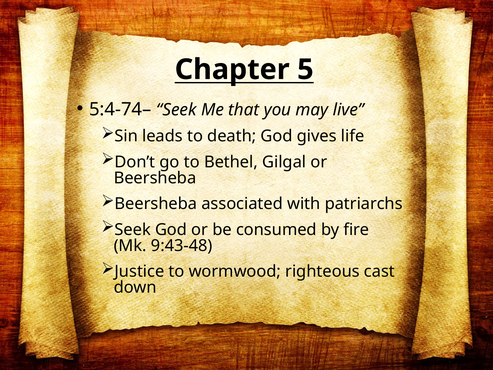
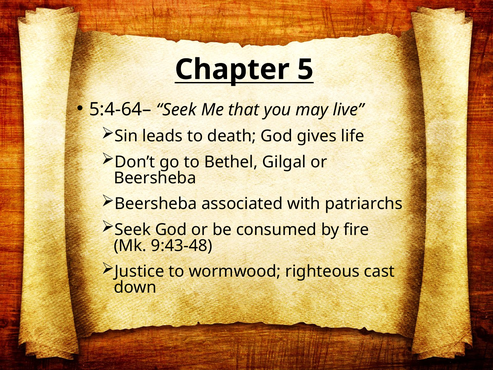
5:4-74–: 5:4-74– -> 5:4-64– (120, 109)
